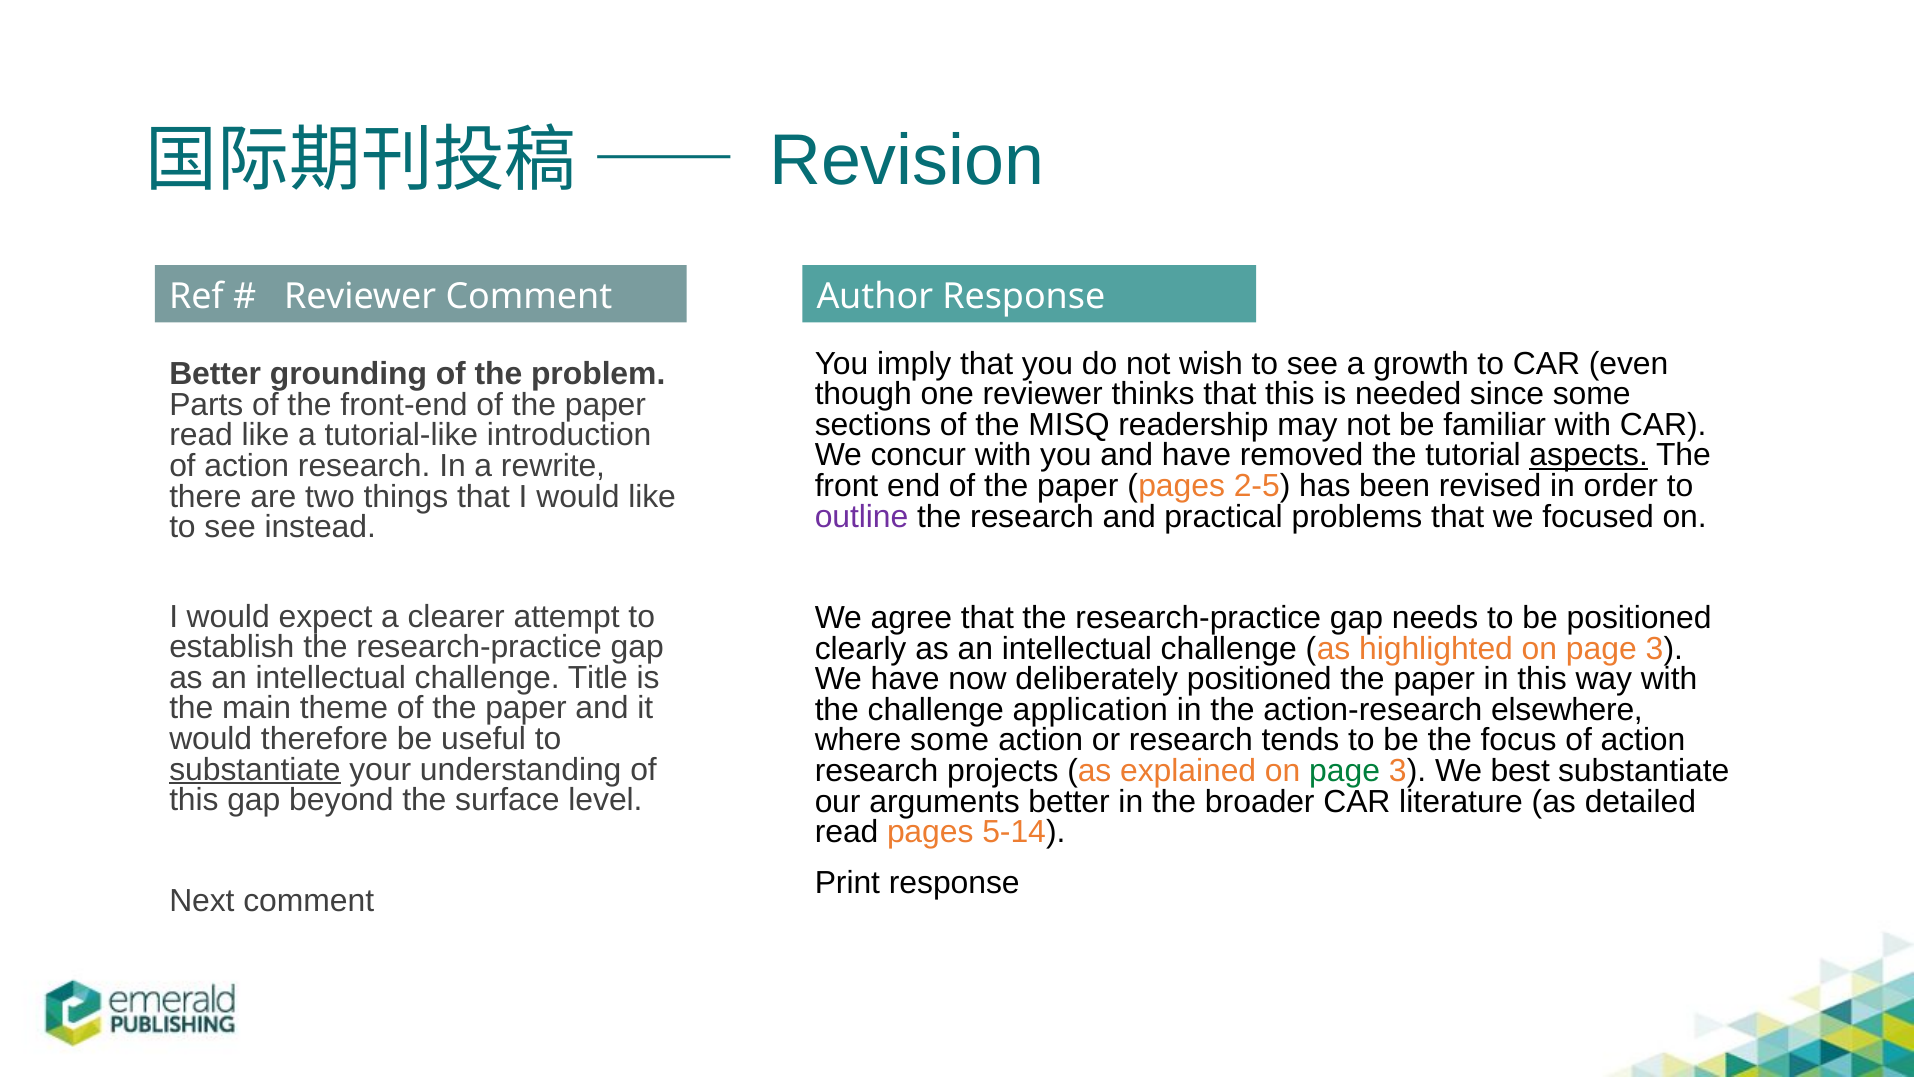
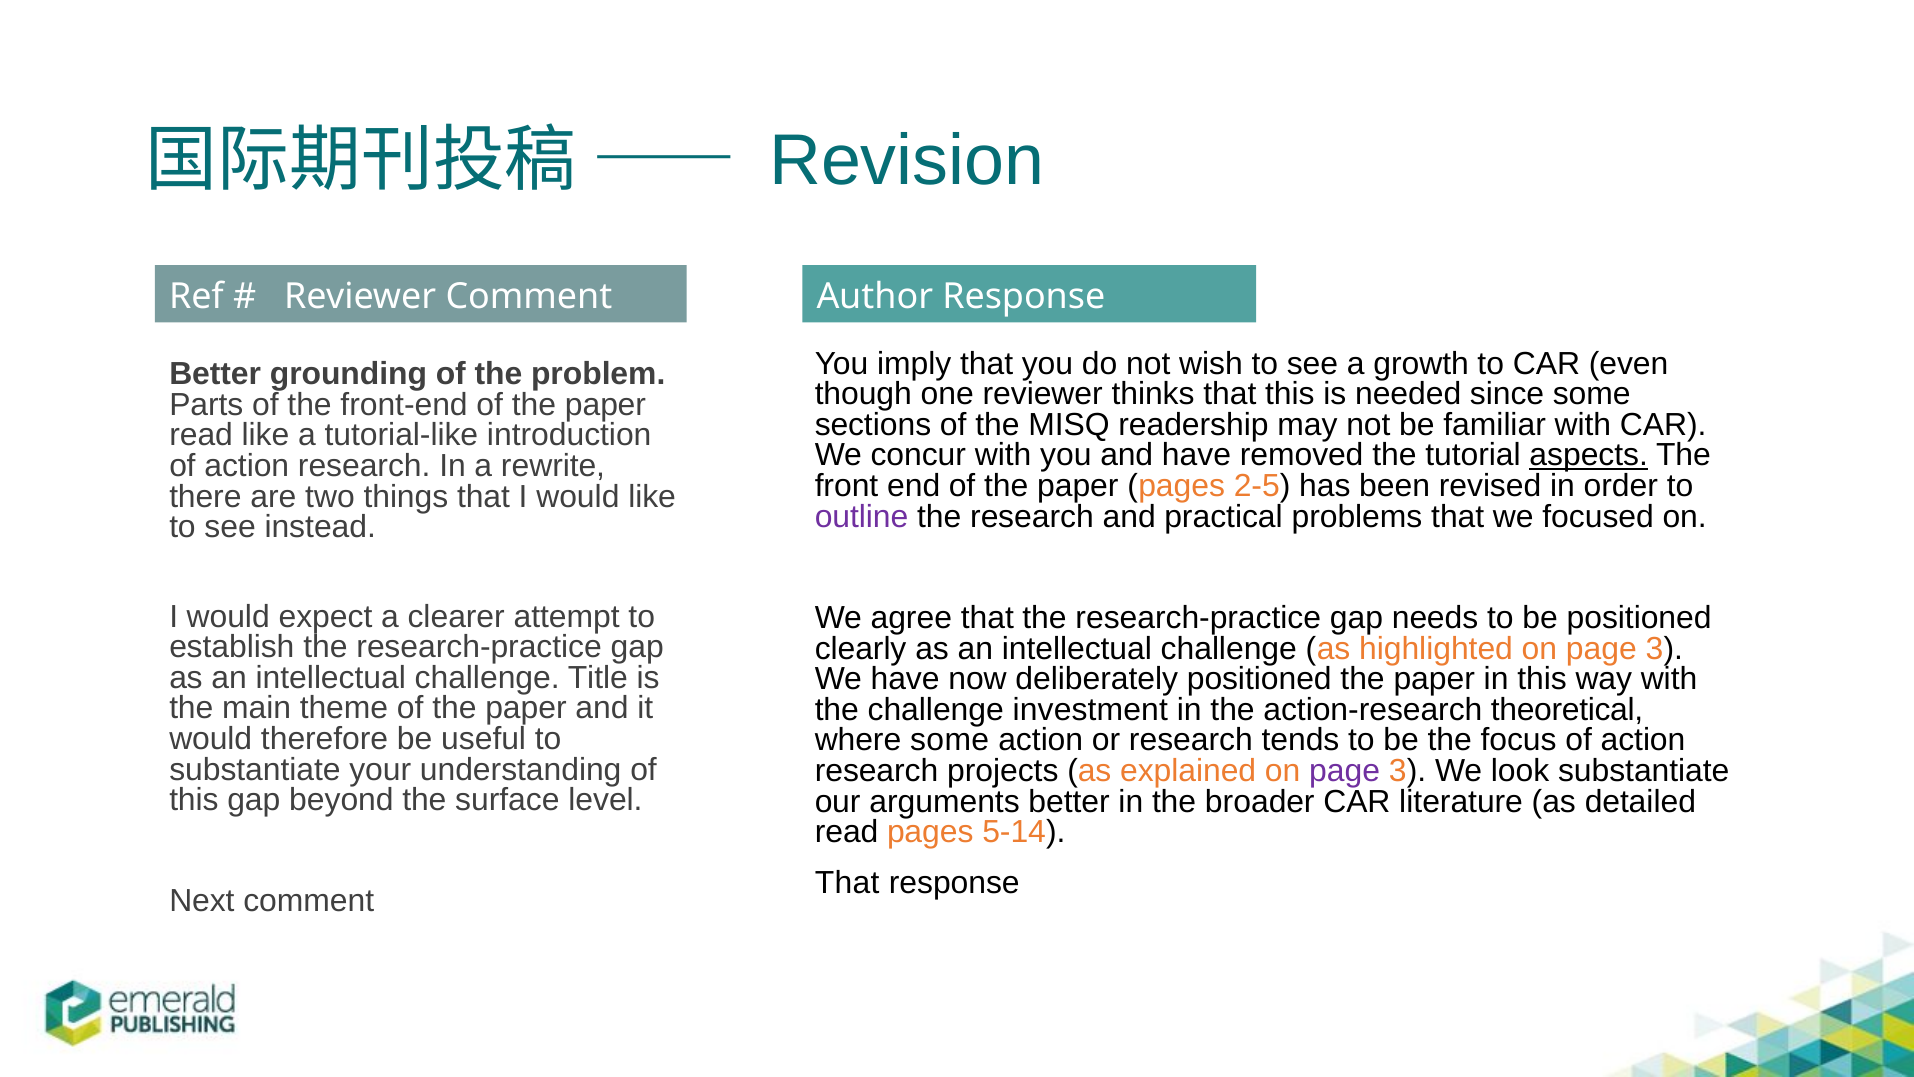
application: application -> investment (1090, 710)
elsewhere: elsewhere -> theoretical (1567, 710)
substantiate underline: present -> none (255, 769)
page colour: green -> purple (1345, 771)
best: best -> look (1520, 771)
Print: Print -> That (847, 883)
